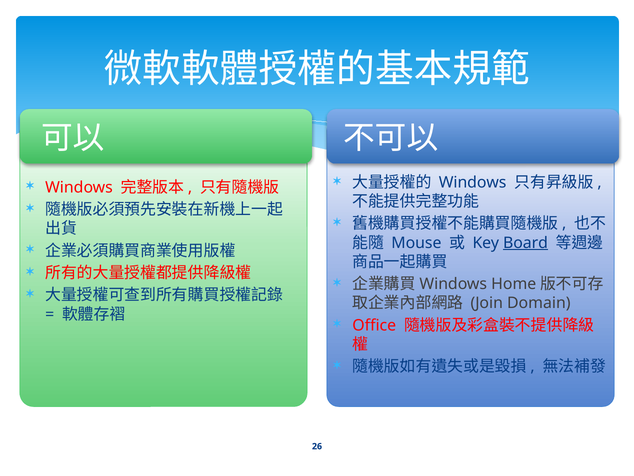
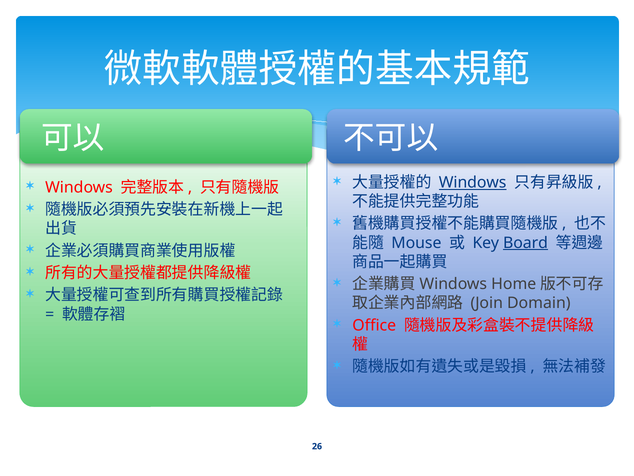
Windows underline: none -> present (473, 182)
